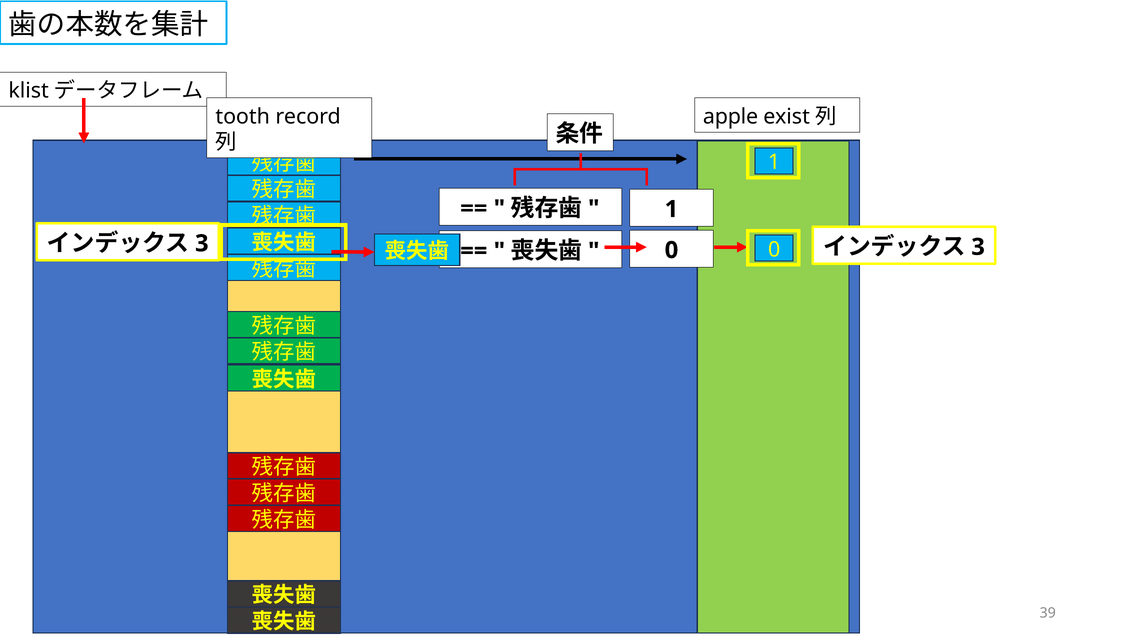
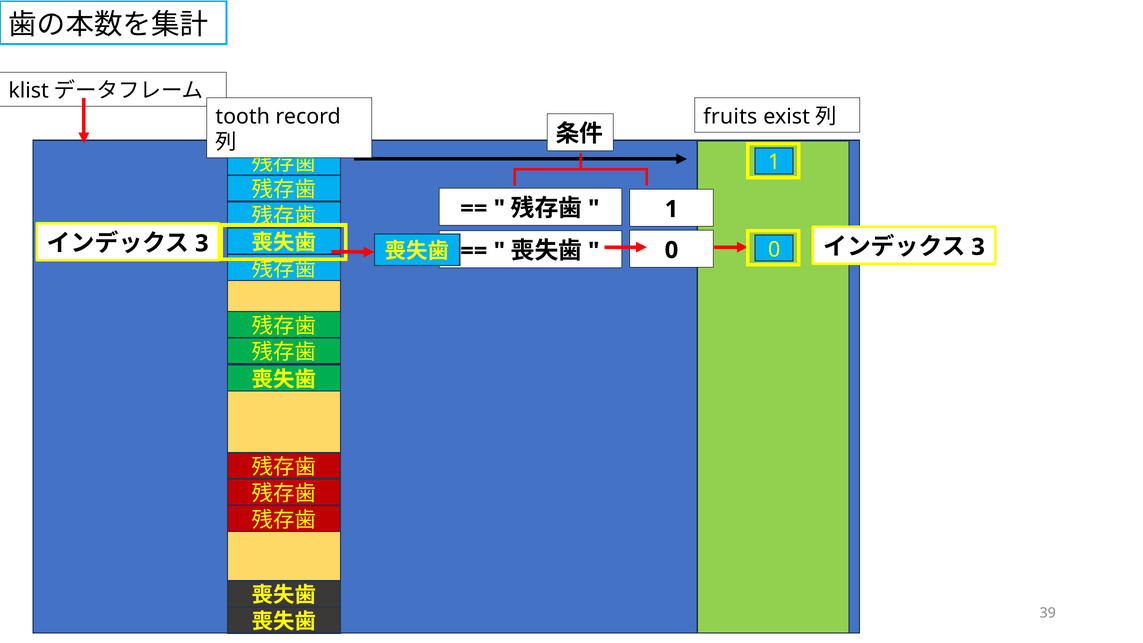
apple: apple -> fruits (730, 117)
